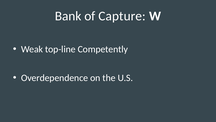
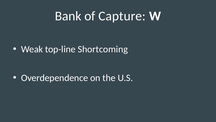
Competently: Competently -> Shortcoming (103, 49)
